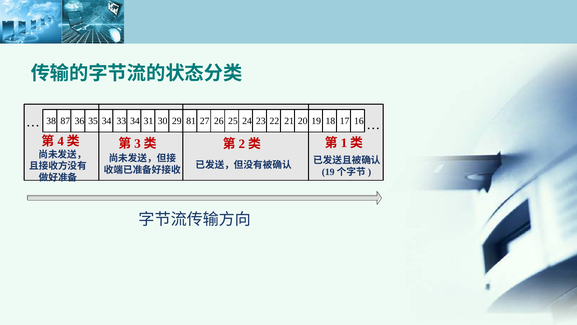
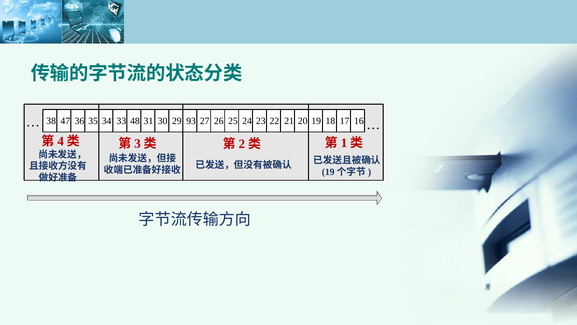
87: 87 -> 47 (65, 121)
33 34: 34 -> 48 (135, 121)
81: 81 -> 93 (191, 121)
